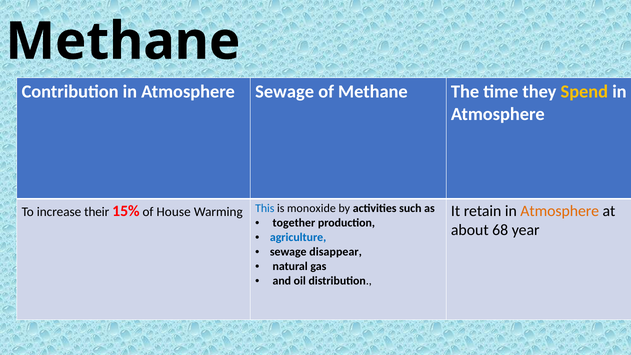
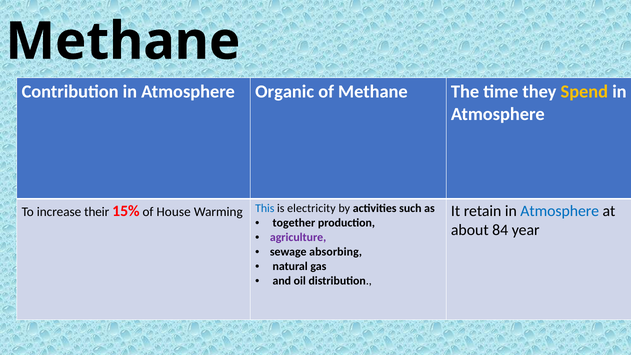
Atmosphere Sewage: Sewage -> Organic (285, 92)
Atmosphere colour: orange -> blue (560, 211)
monoxide: monoxide -> electricity (311, 208)
68: 68 -> 84 (500, 230)
agriculture colour: blue -> purple (298, 237)
disappear: disappear -> absorbing (336, 252)
